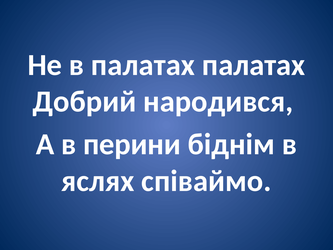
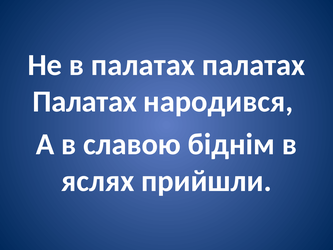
Добрий: Добрий -> Палатах (85, 101)
перини: перини -> славою (132, 144)
співаймо: співаймо -> прийшли (206, 181)
